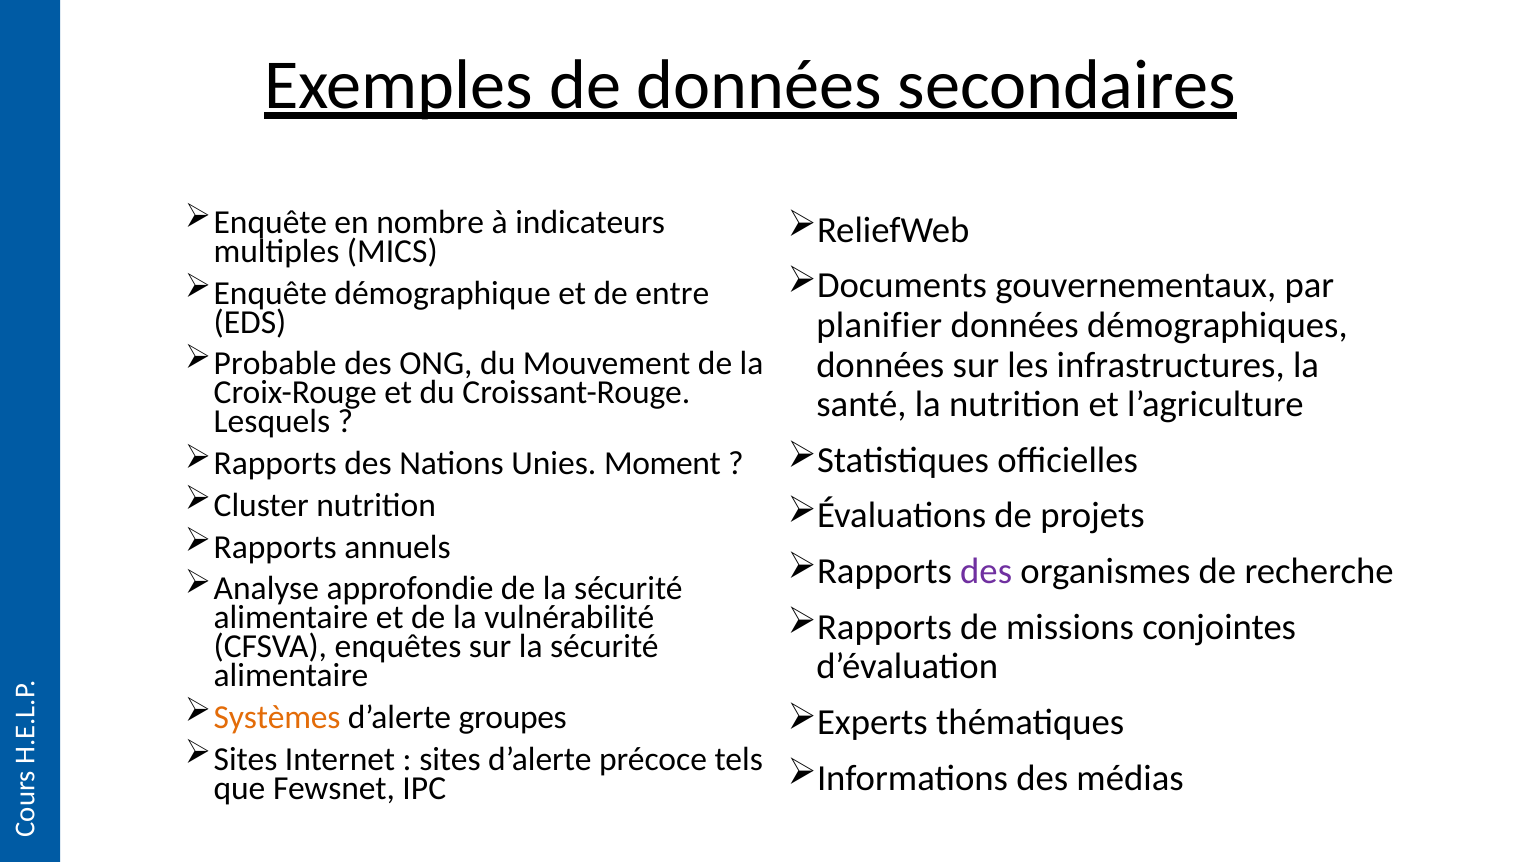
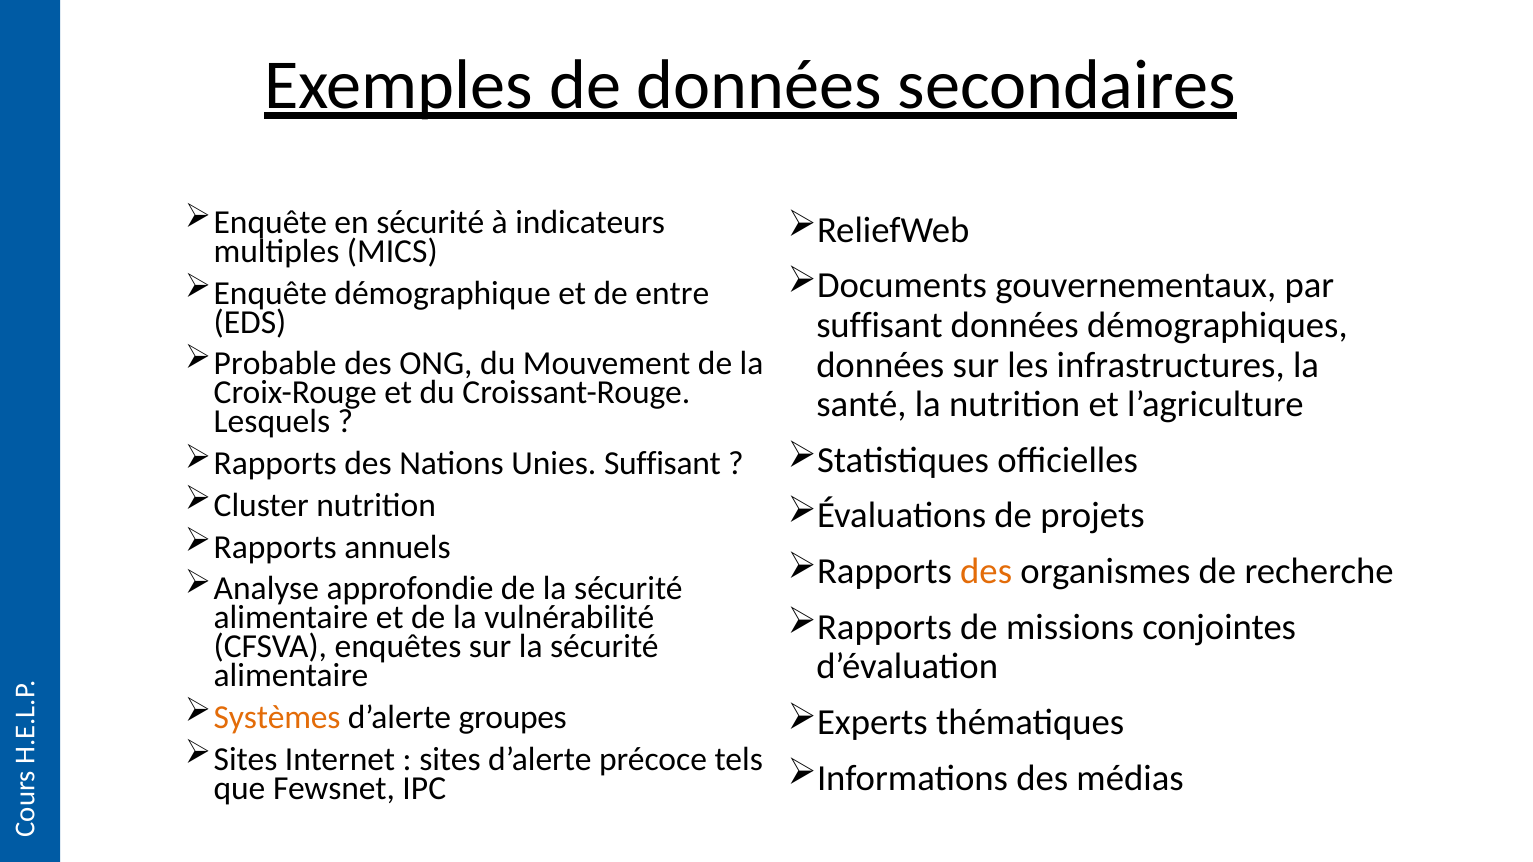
en nombre: nombre -> sécurité (430, 223)
planifier: planifier -> suffisant (879, 325)
Unies Moment: Moment -> Suffisant (662, 464)
des colour: purple -> orange (986, 572)
